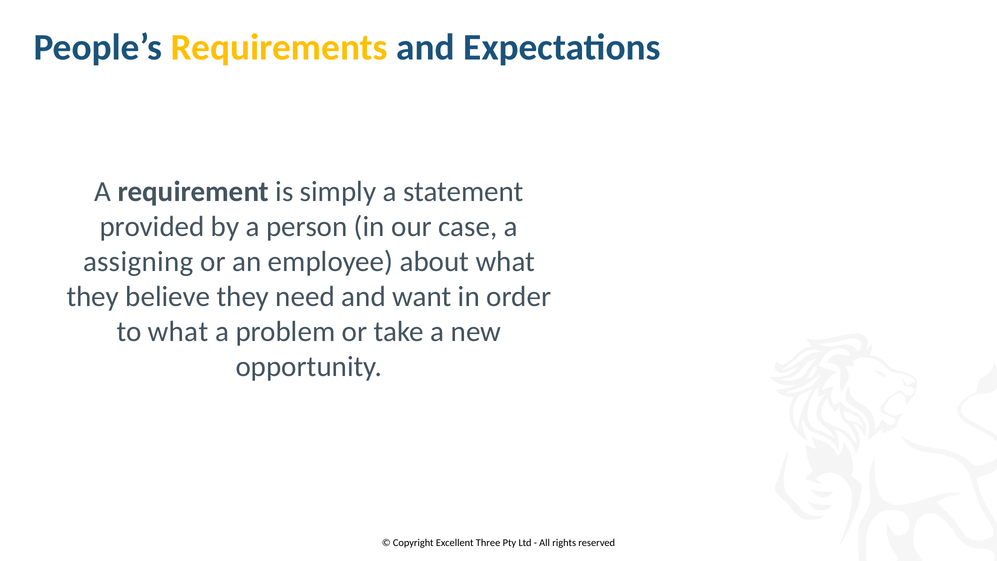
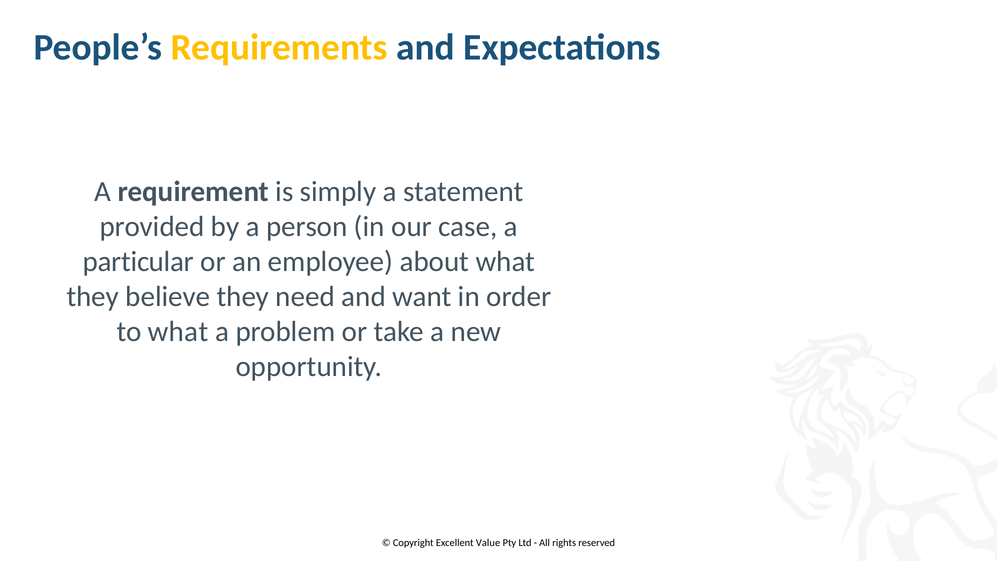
assigning: assigning -> particular (138, 262)
Three: Three -> Value (488, 543)
